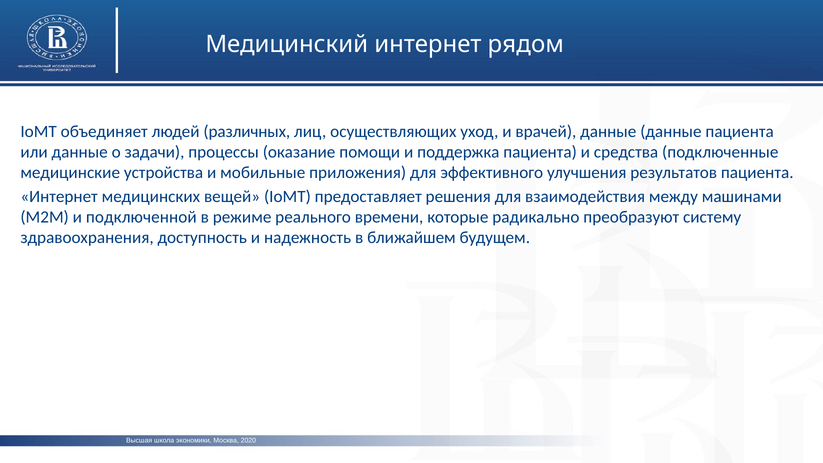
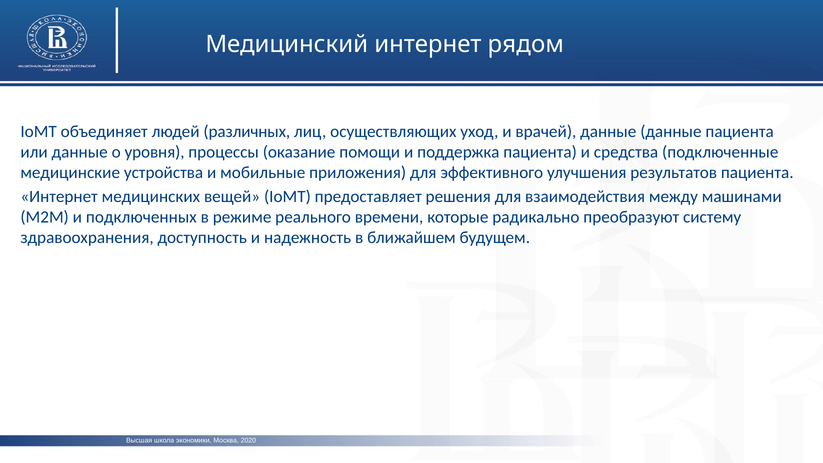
задачи: задачи -> уровня (155, 152)
подключенной: подключенной -> подключенных (141, 217)
